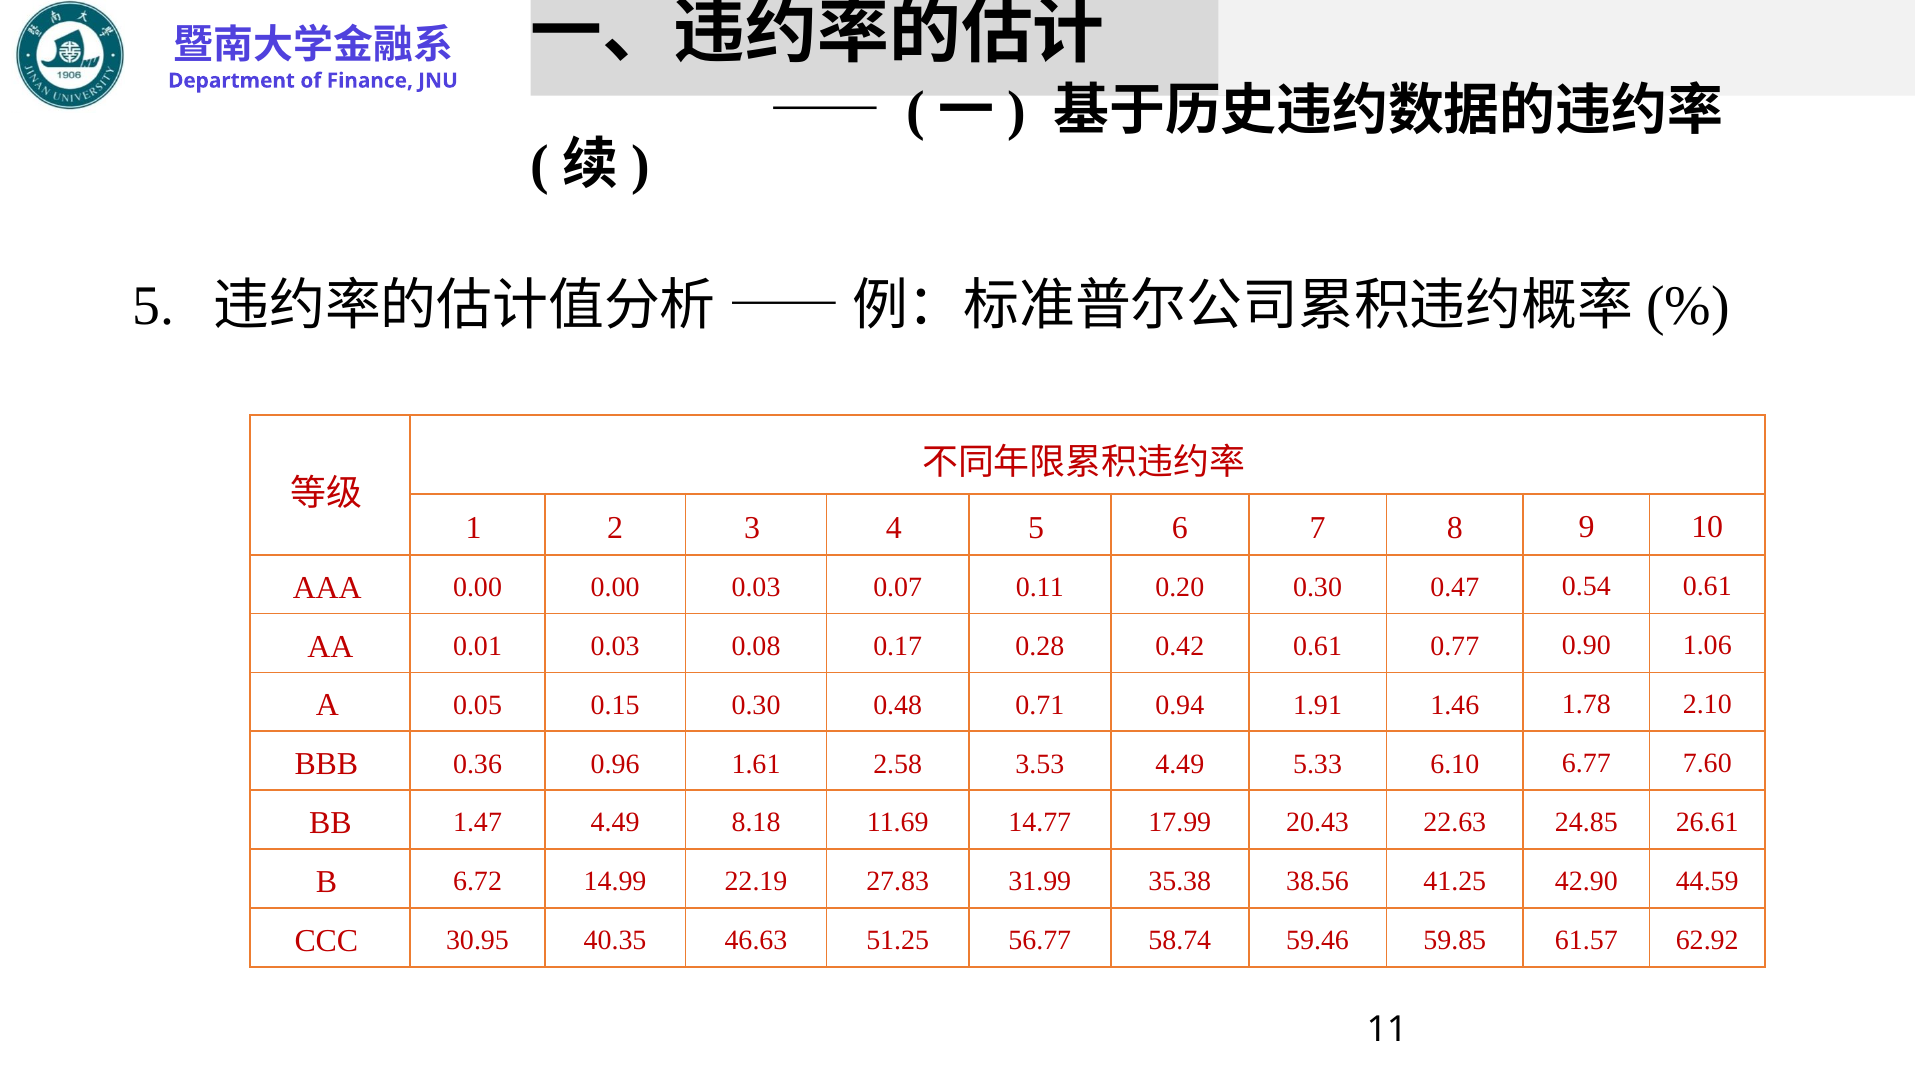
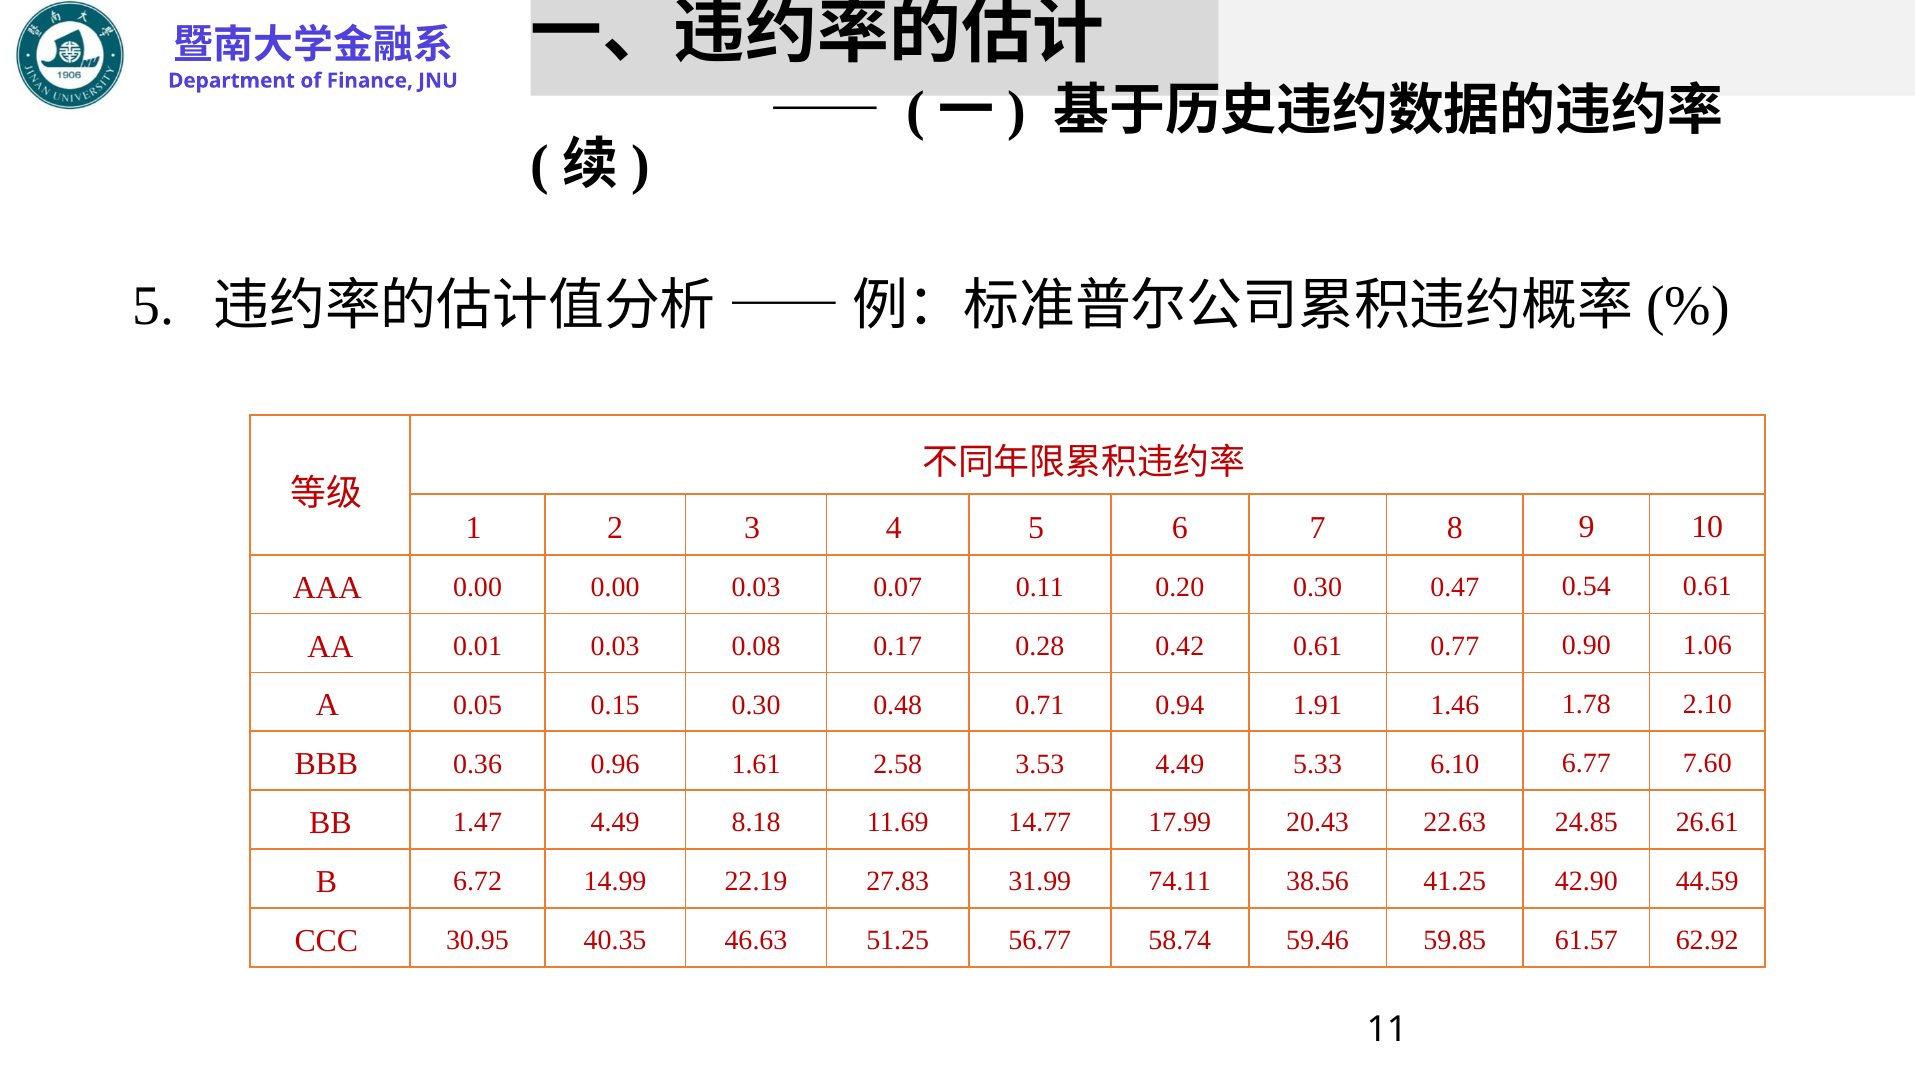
35.38: 35.38 -> 74.11 (1180, 882)
